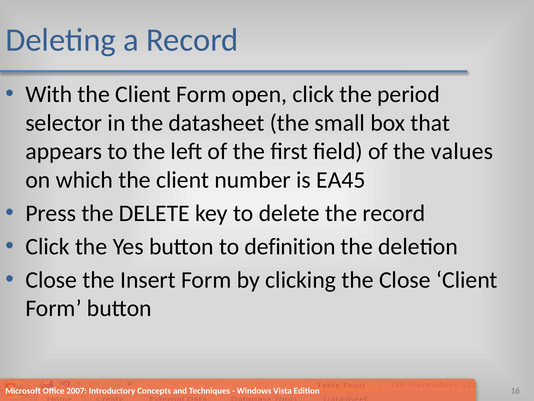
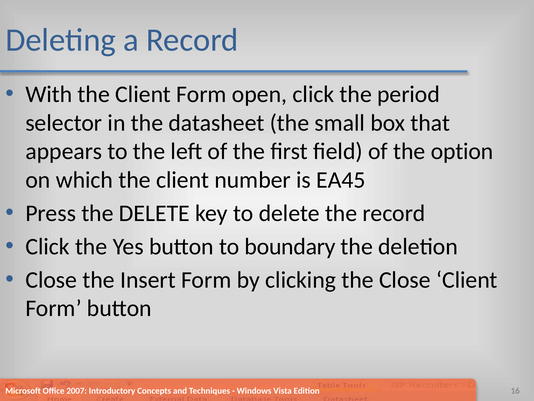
values: values -> option (462, 151)
definition: definition -> boundary (290, 246)
